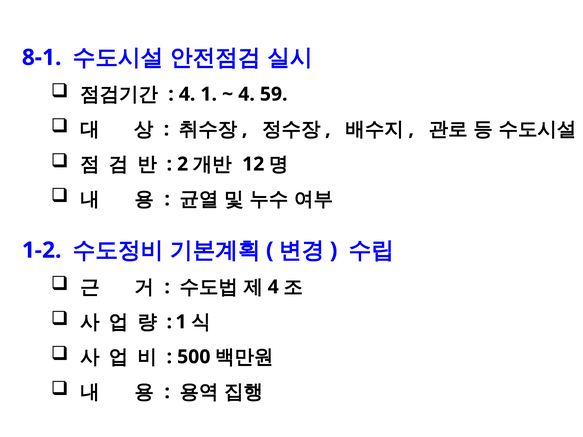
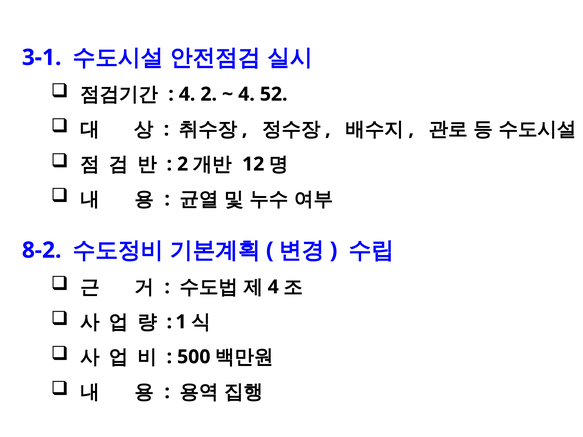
8-1: 8-1 -> 3-1 (42, 58)
4 1: 1 -> 2 (209, 94)
59: 59 -> 52 (274, 94)
1-2: 1-2 -> 8-2 (42, 250)
